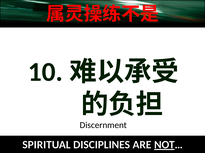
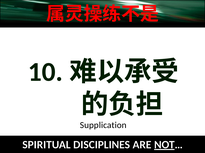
Discernment: Discernment -> Supplication (103, 126)
